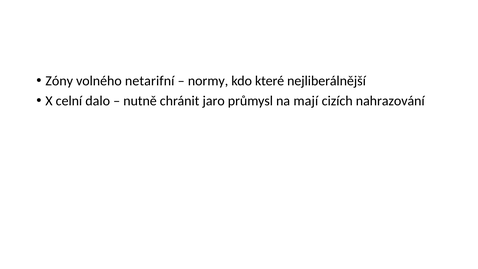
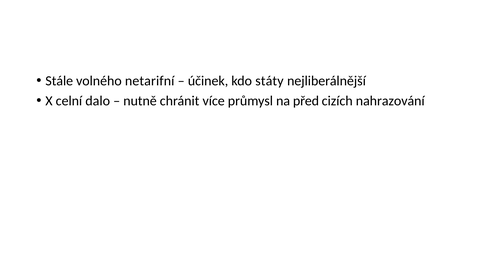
Zóny: Zóny -> Stále (59, 81)
normy: normy -> účinek (208, 81)
které: které -> státy (269, 81)
jaro: jaro -> více (214, 101)
mají: mají -> před (306, 101)
